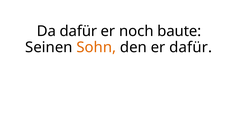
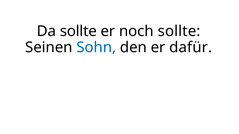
Da dafür: dafür -> sollte (78, 31)
noch baute: baute -> sollte (179, 31)
Sohn colour: orange -> blue (96, 47)
